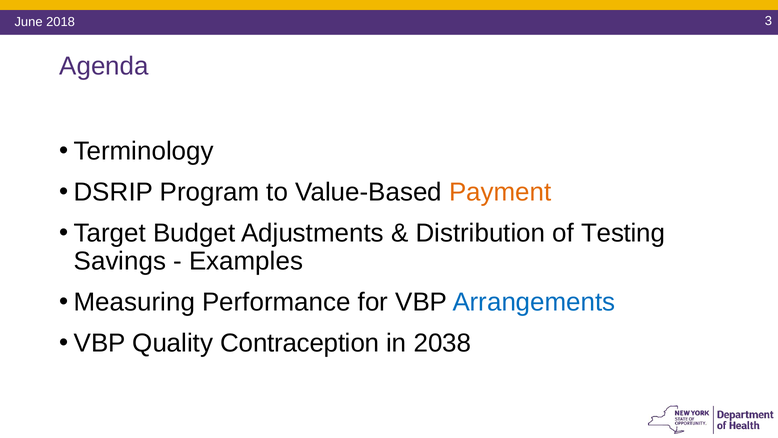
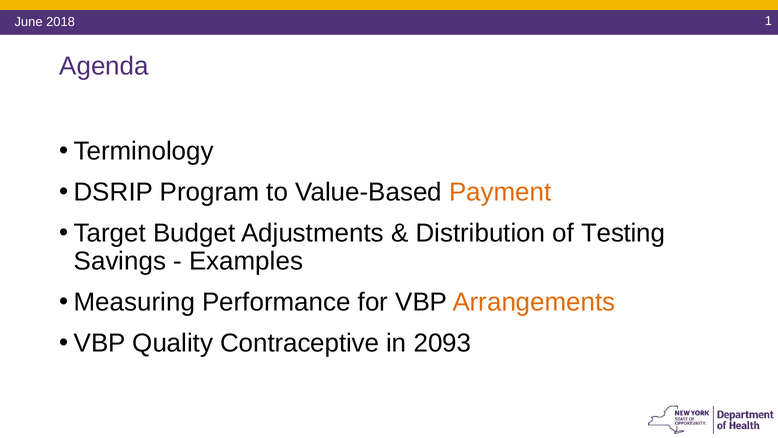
3: 3 -> 1 (768, 21)
Arrangements colour: blue -> orange (534, 302)
Contraception: Contraception -> Contraceptive (300, 343)
2038: 2038 -> 2093 (442, 343)
